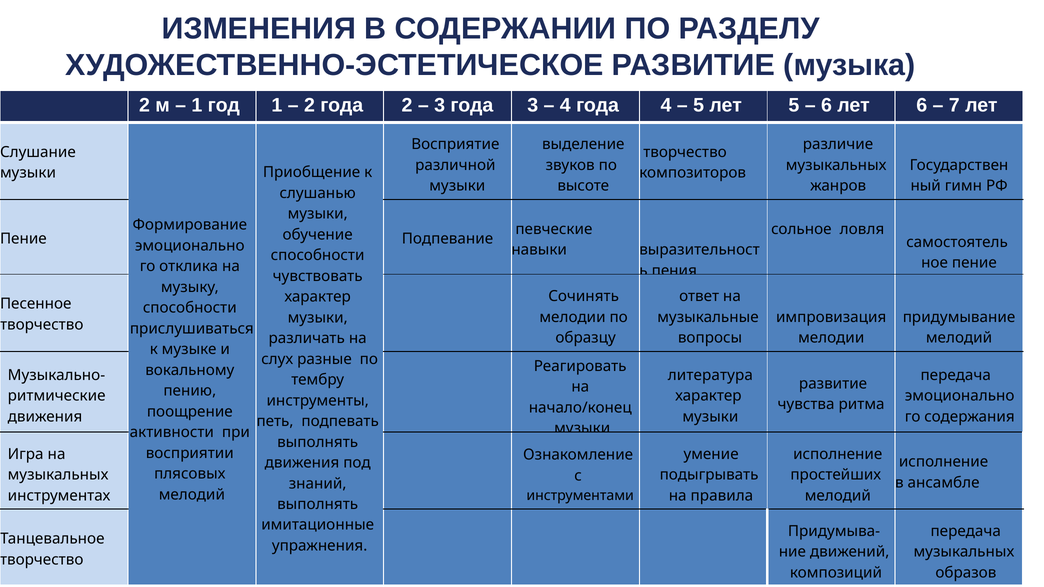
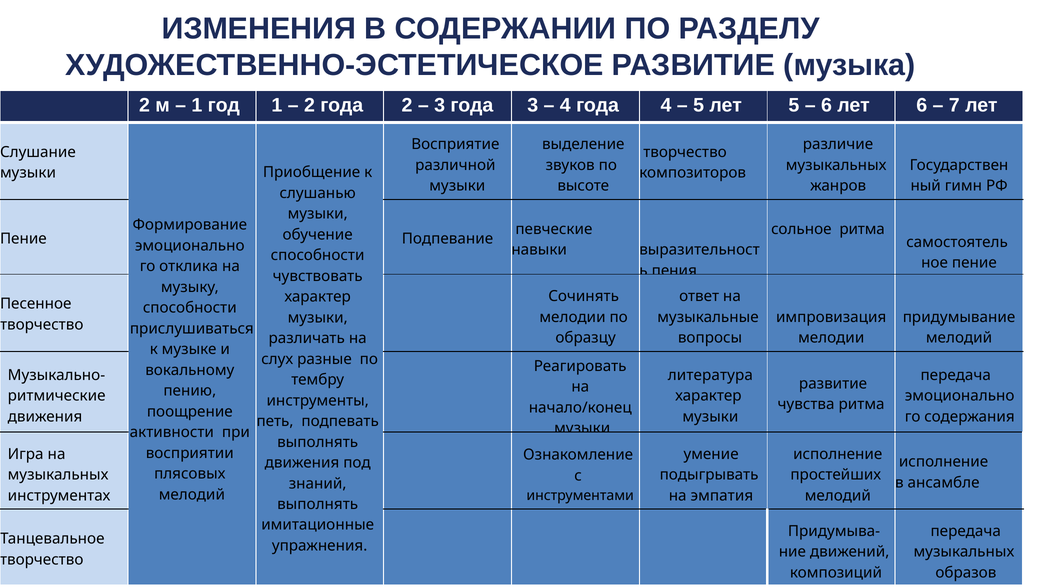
сольное ловля: ловля -> ритма (862, 229)
правила: правила -> эмпатия (722, 496)
